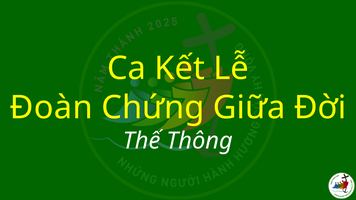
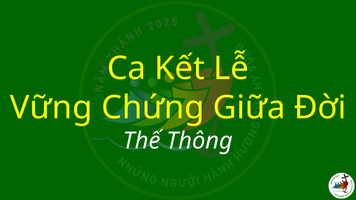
Đoàn: Đoàn -> Vững (51, 108)
